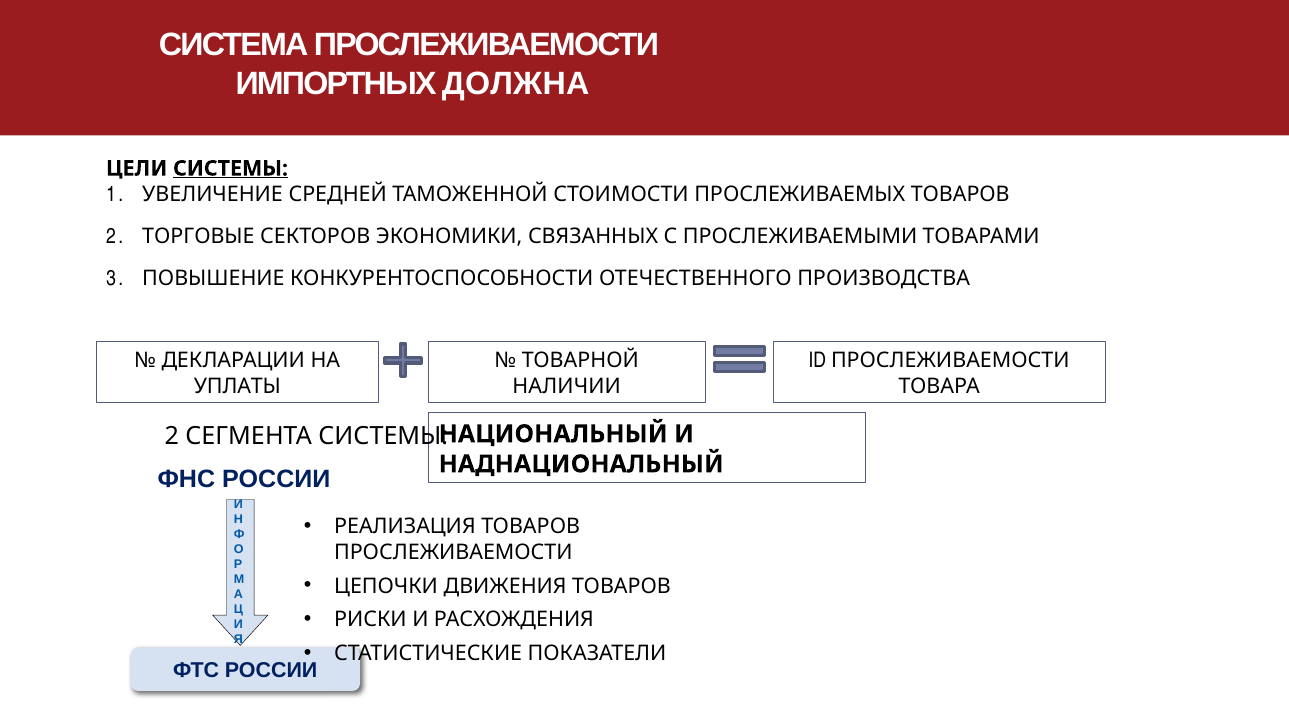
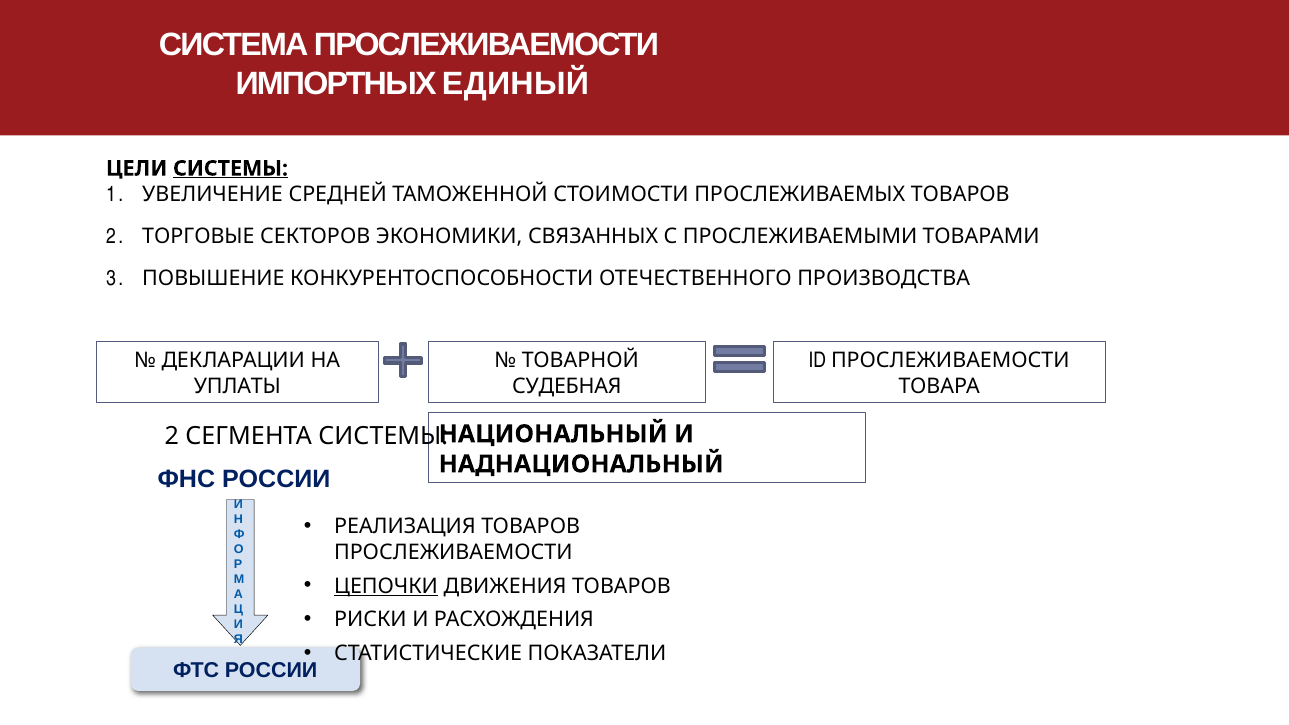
ДОЛЖНА: ДОЛЖНА -> ЕДИНЫЙ (516, 84)
НАЛИЧИИ: НАЛИЧИИ -> СУДЕБНАЯ (567, 386)
ЦЕПОЧКИ underline: none -> present (386, 586)
